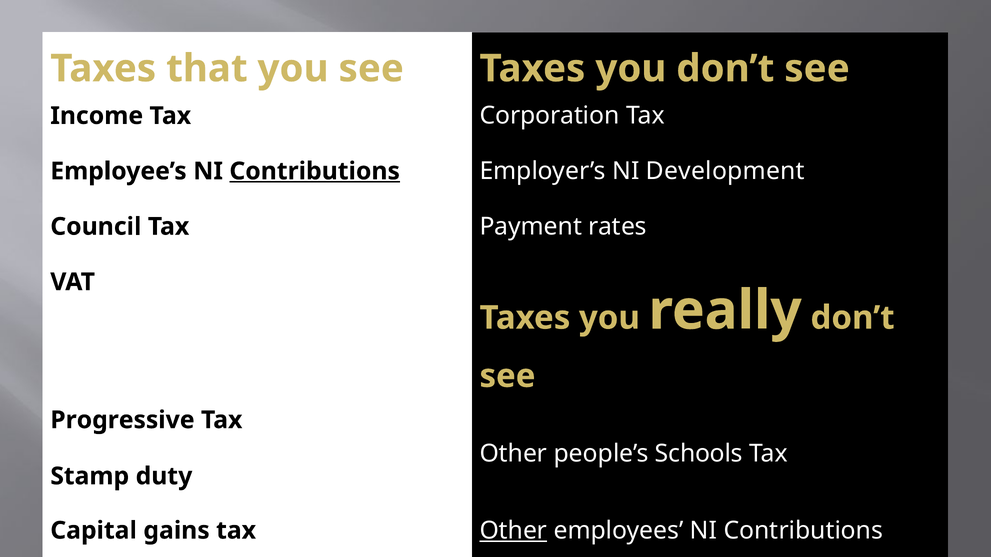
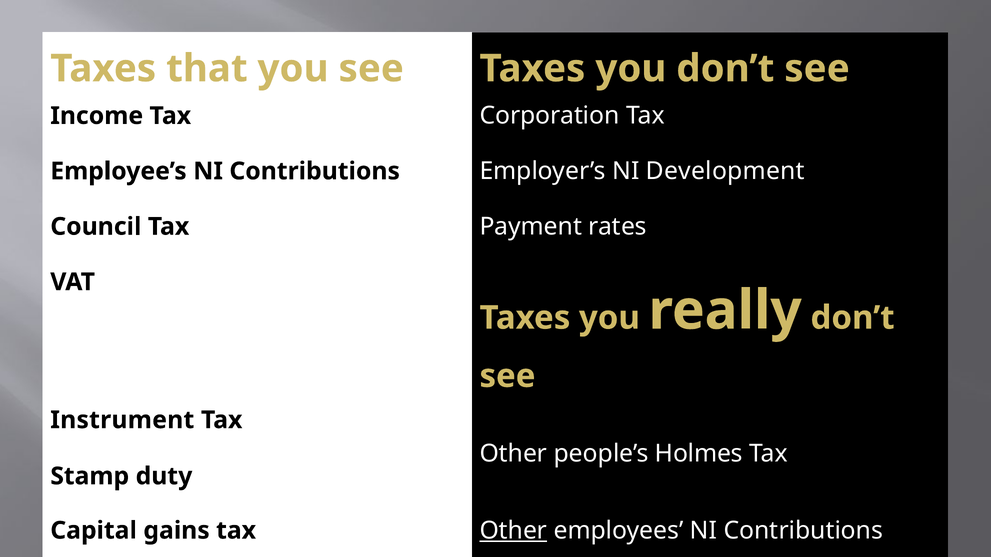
Contributions underline: present -> none (315, 171)
Progressive: Progressive -> Instrument (122, 420)
Schools: Schools -> Holmes (699, 454)
